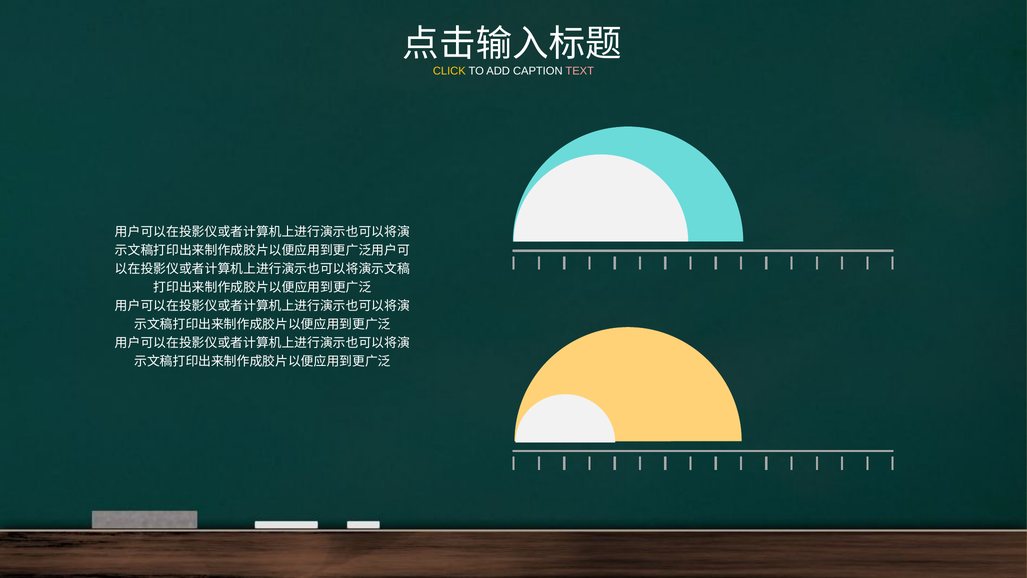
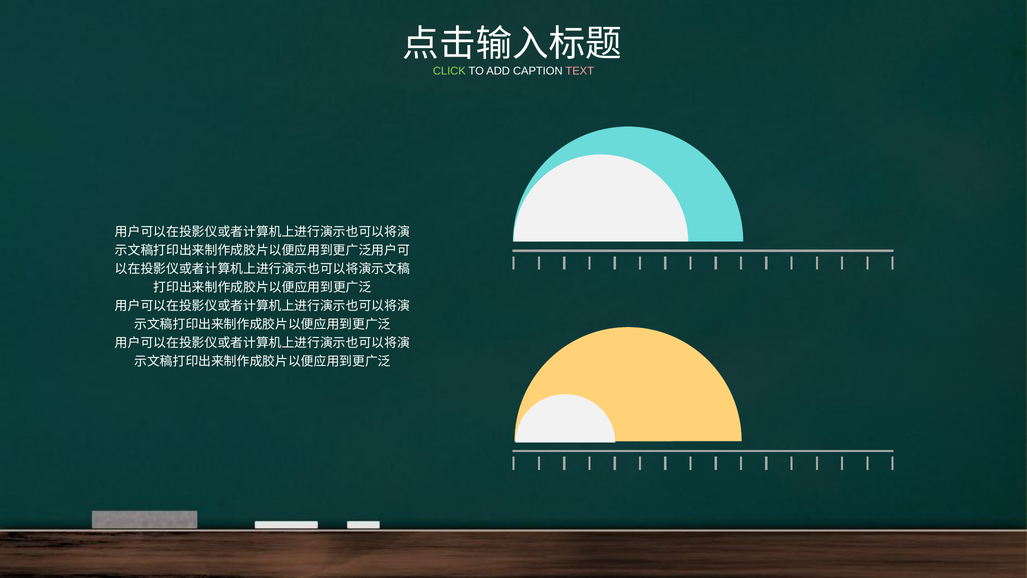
CLICK colour: yellow -> light green (449, 71)
